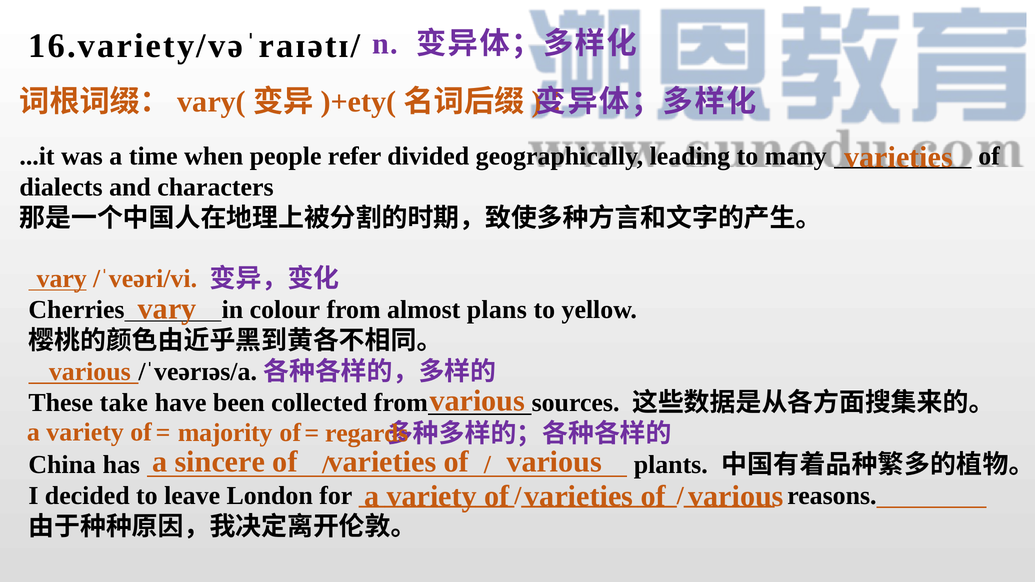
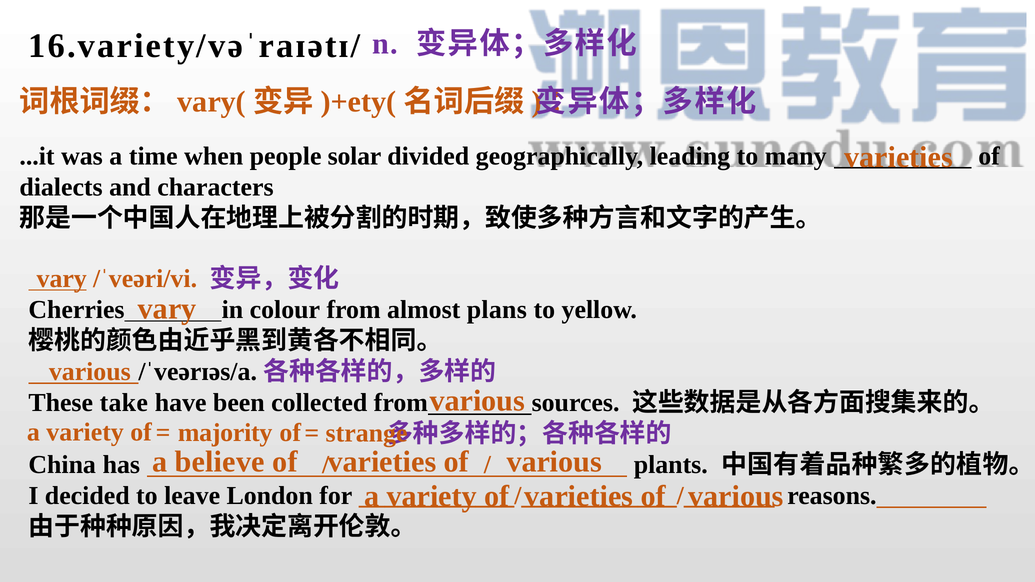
refer: refer -> solar (355, 156)
regards: regards -> strange (367, 433)
sincere: sincere -> believe (220, 462)
